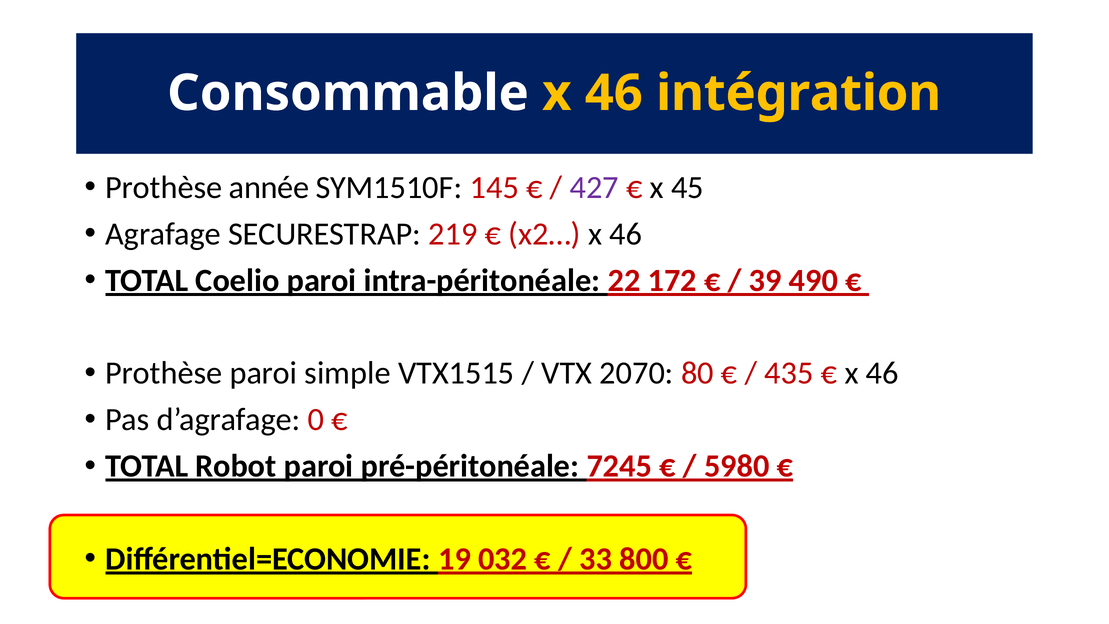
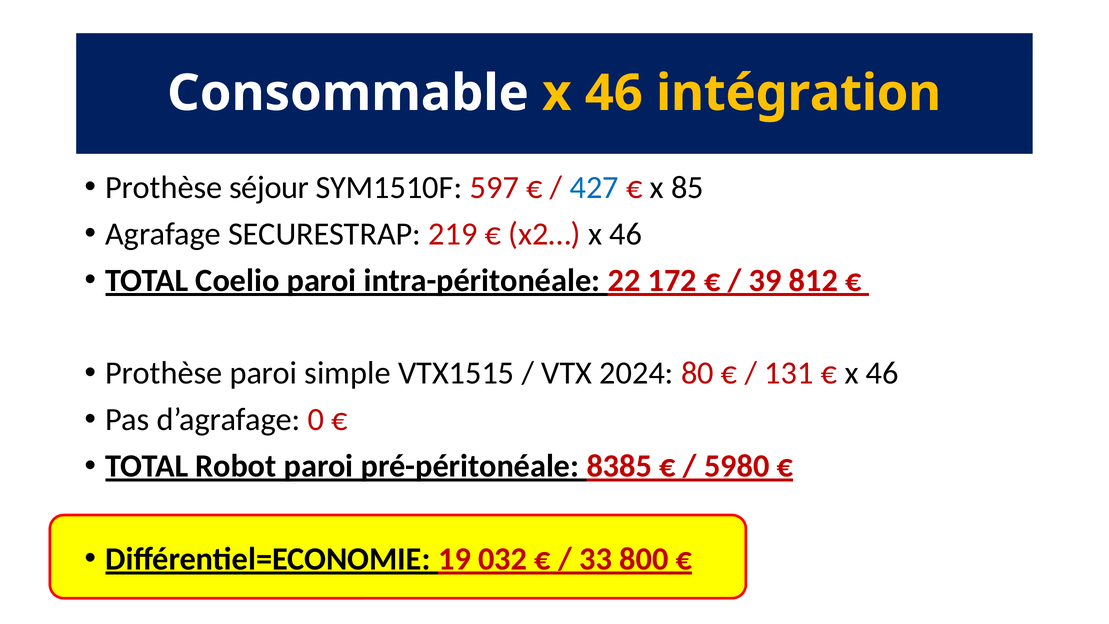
année: année -> séjour (269, 187)
145: 145 -> 597 (494, 187)
427 colour: purple -> blue (594, 187)
45: 45 -> 85 (687, 187)
490: 490 -> 812 (813, 280)
2070: 2070 -> 2024 (636, 373)
435: 435 -> 131 (789, 373)
7245: 7245 -> 8385 (619, 466)
